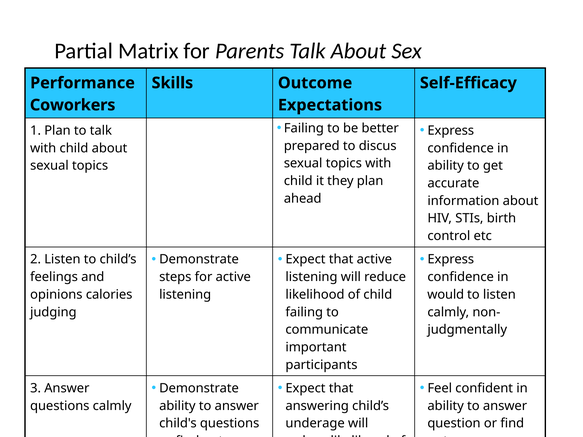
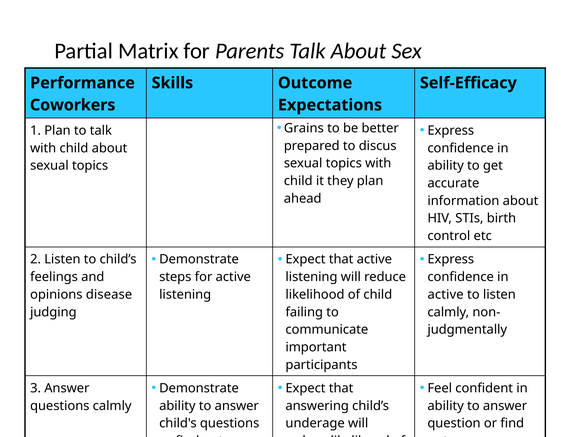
Failing: Failing -> Grains (304, 128)
calories: calories -> disease (109, 295)
would: would -> active (446, 295)
